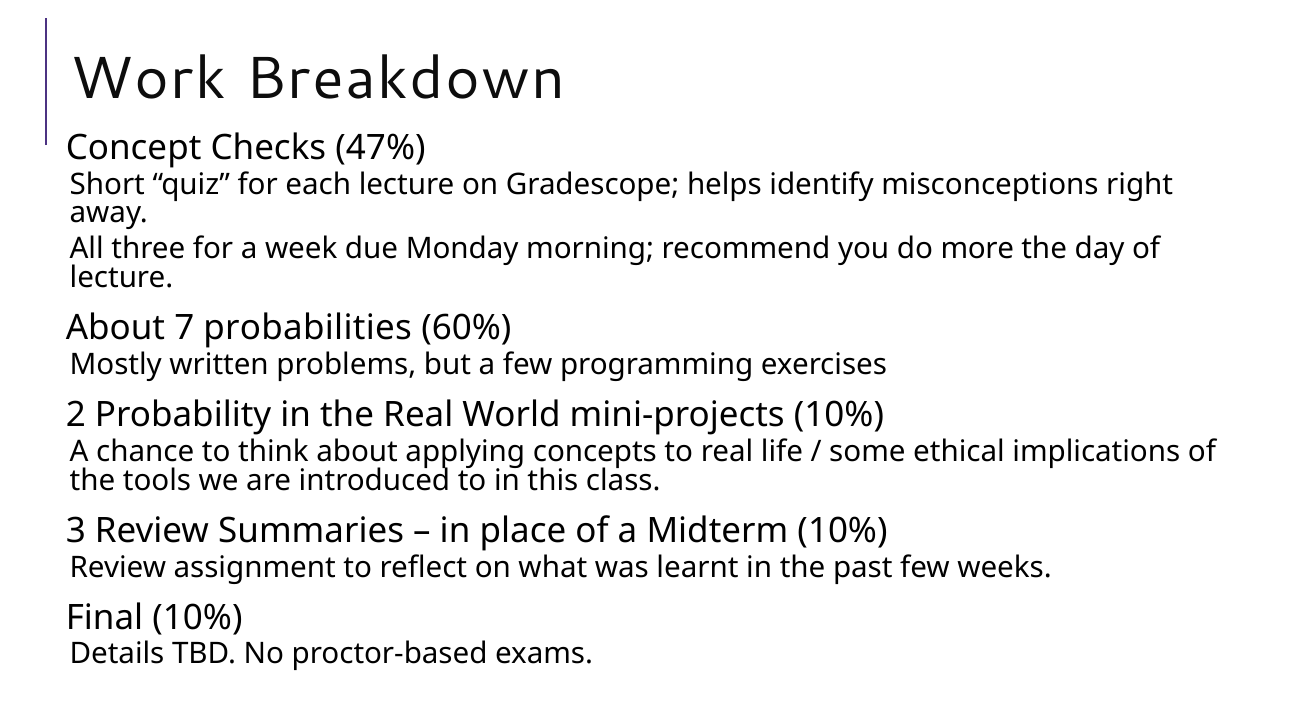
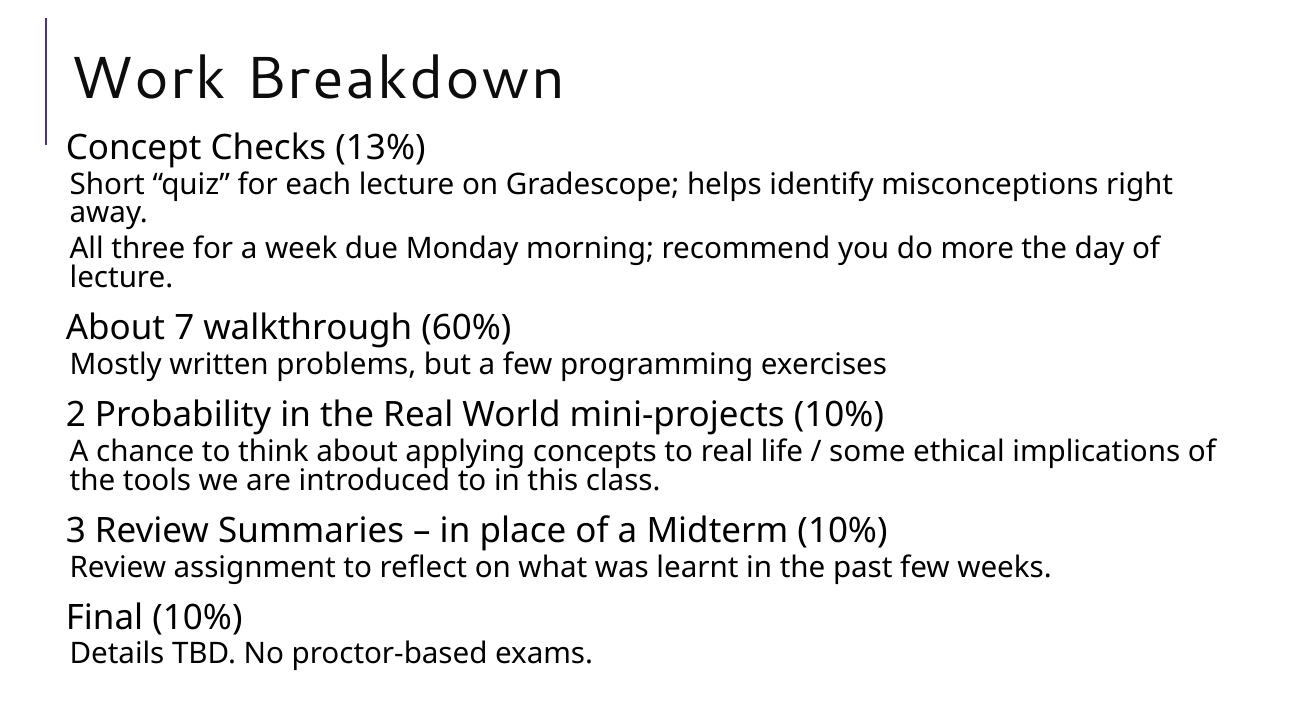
47%: 47% -> 13% (381, 148)
probabilities: probabilities -> walkthrough (308, 328)
